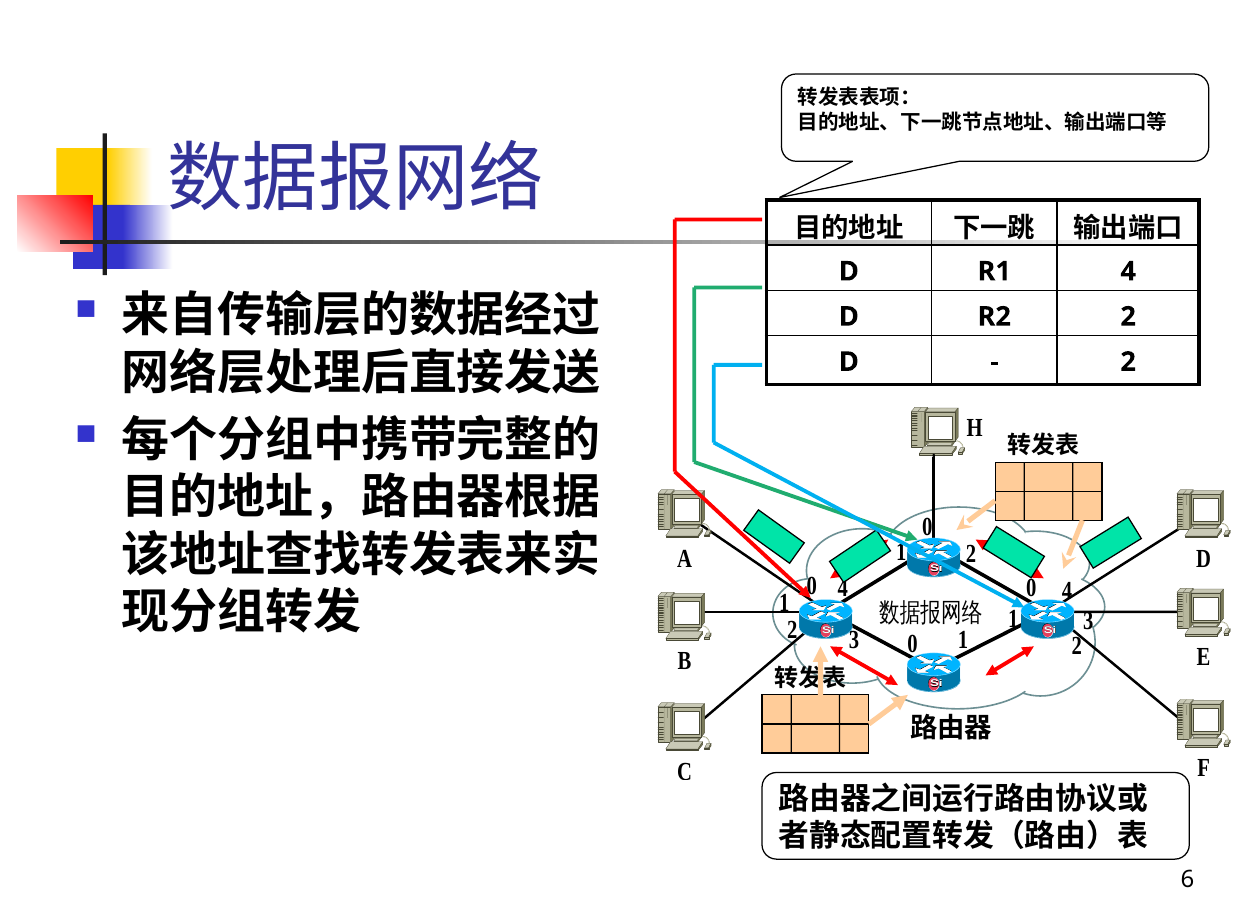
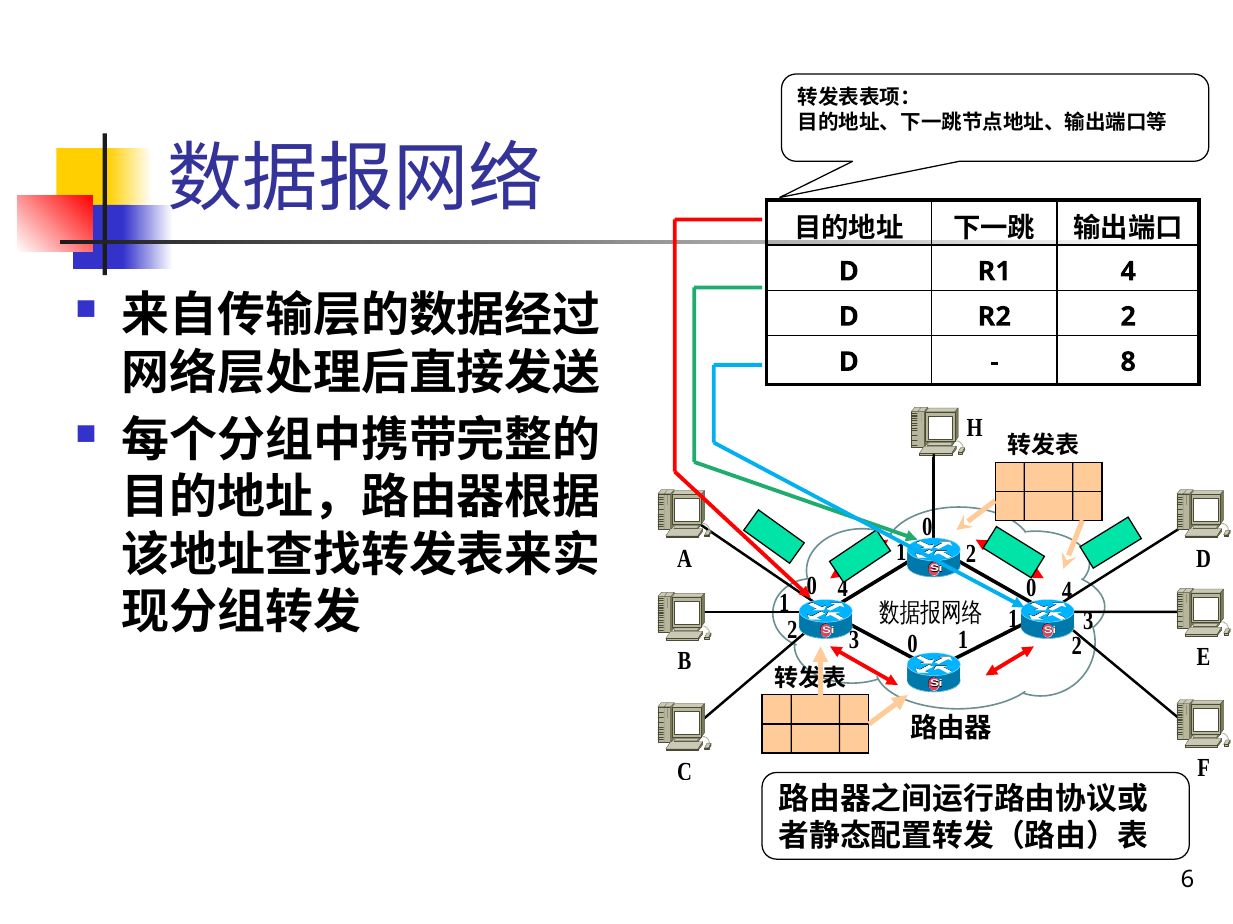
2: 2 -> 8 (1128, 362)
